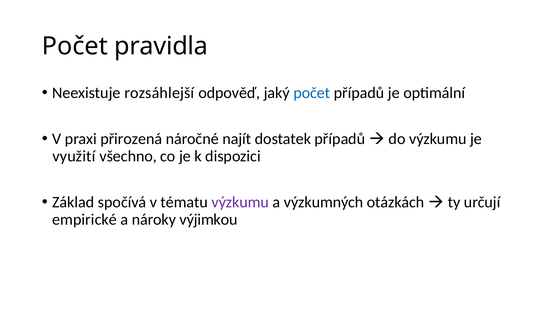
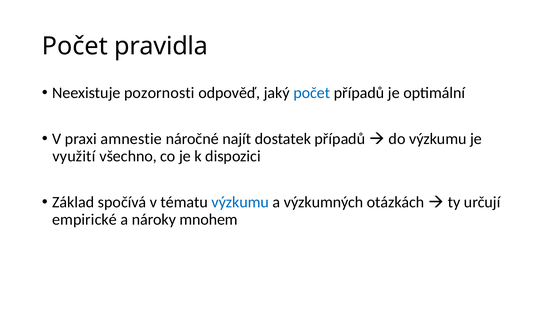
rozsáhlejší: rozsáhlejší -> pozornosti (159, 93)
přirozená: přirozená -> amnestie (131, 139)
výzkumu colour: purple -> blue (240, 203)
výjimkou: výjimkou -> mnohem (209, 220)
